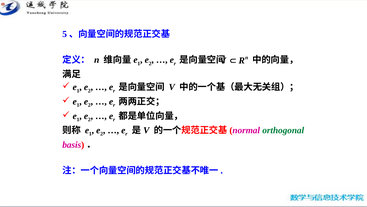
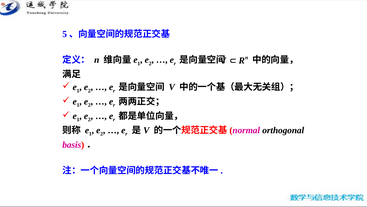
orthogonal colour: green -> black (283, 130)
